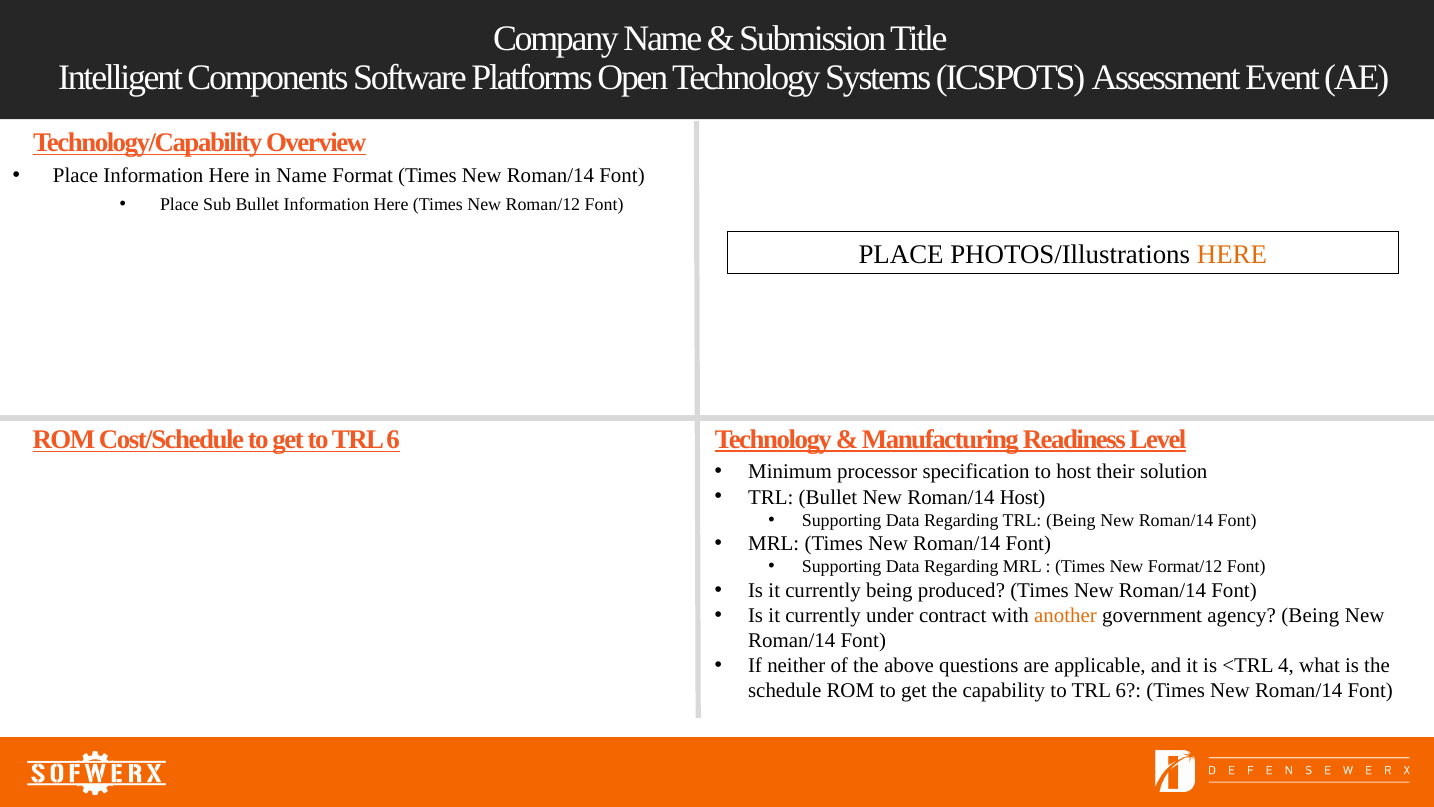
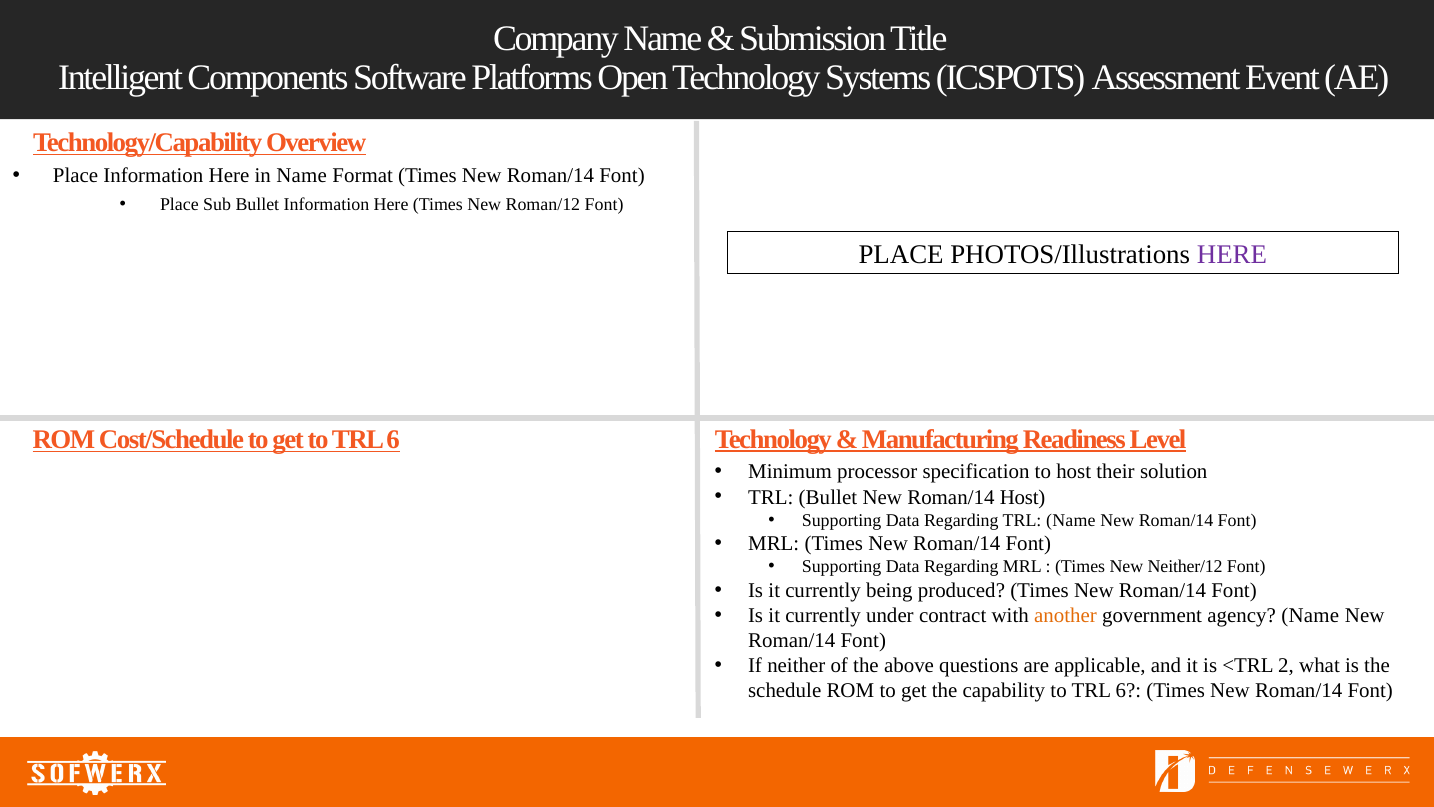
HERE colour: orange -> purple (1232, 254)
TRL Being: Being -> Name (1071, 520)
Format/12: Format/12 -> Neither/12 (1185, 567)
agency Being: Being -> Name (1310, 615)
4: 4 -> 2 (1286, 665)
